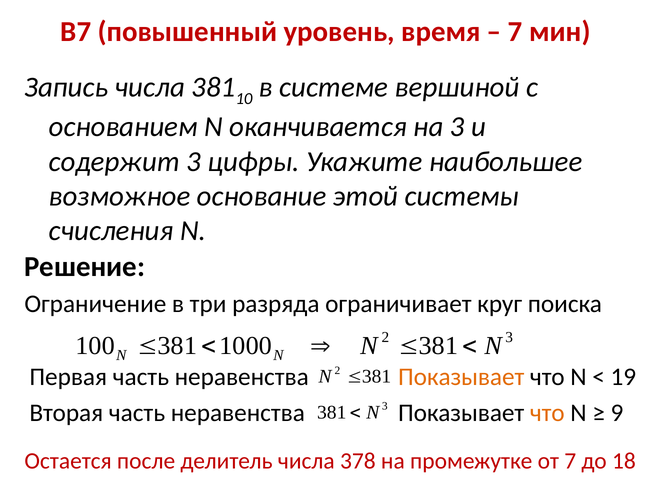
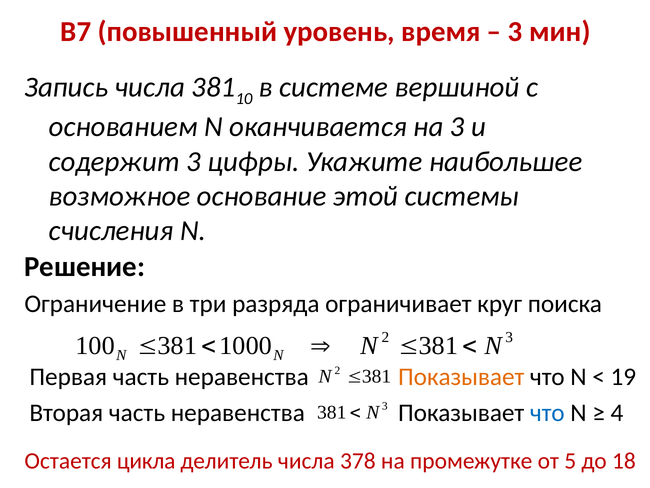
7: 7 -> 3 (515, 32)
что colour: orange -> blue (547, 412)
9: 9 -> 4 (617, 412)
после: после -> цикла (146, 460)
от 7: 7 -> 5 (570, 460)
